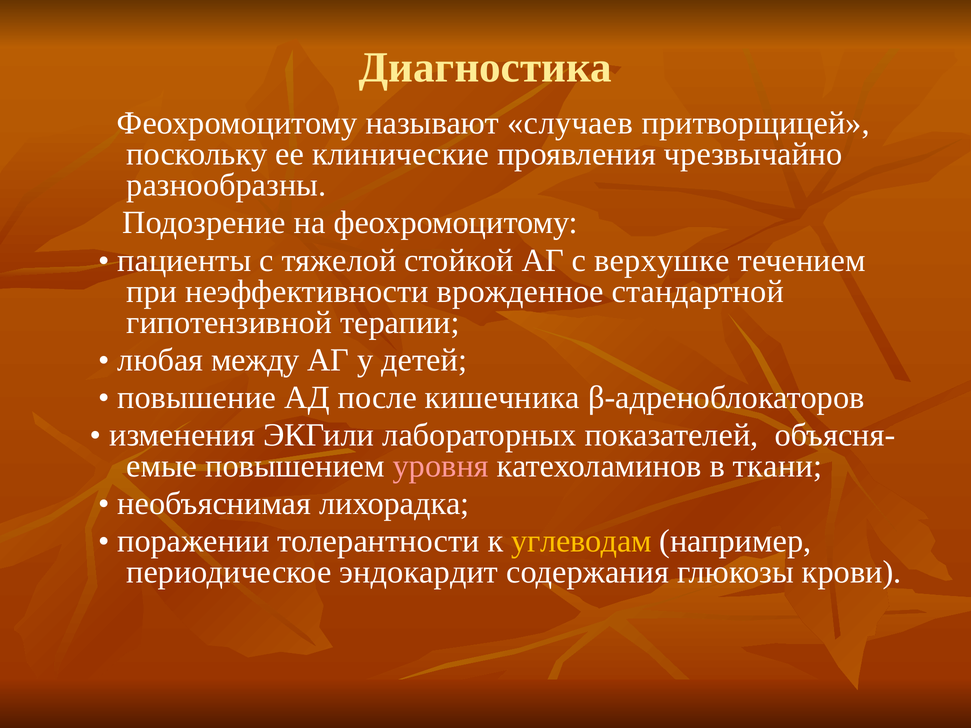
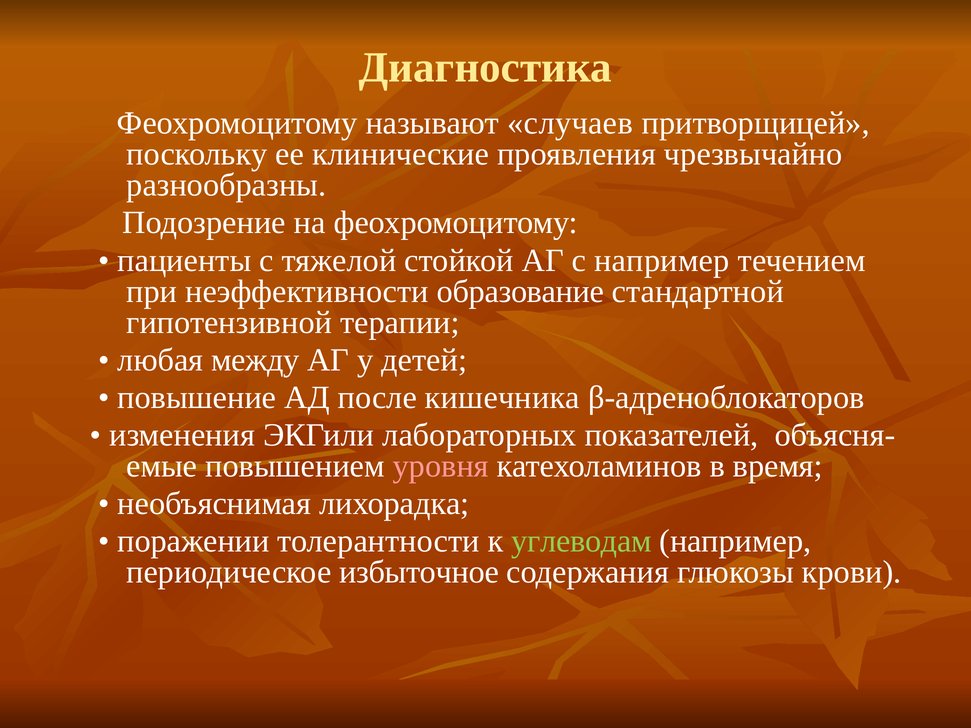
с верхушке: верхушке -> например (662, 260)
врожденное: врожденное -> образование (520, 292)
ткани: ткани -> время (778, 466)
углеводам colour: yellow -> light green (581, 541)
эндокардит: эндокардит -> избыточное (419, 572)
